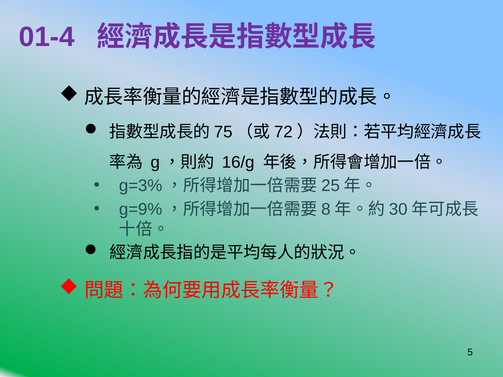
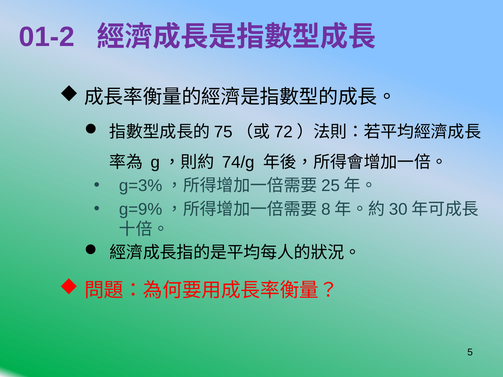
01-4: 01-4 -> 01-2 (47, 37)
16/g: 16/g -> 74/g (238, 162)
